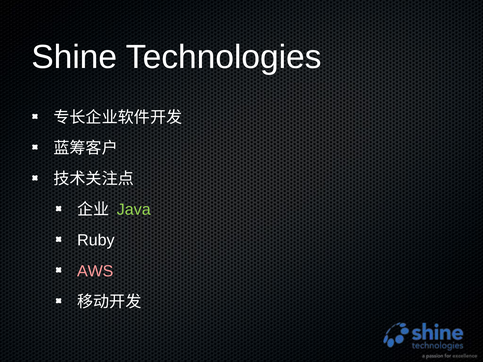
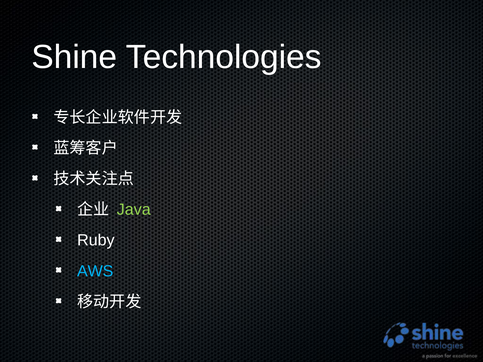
AWS colour: pink -> light blue (95, 271)
